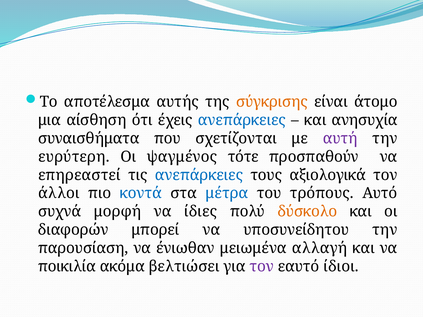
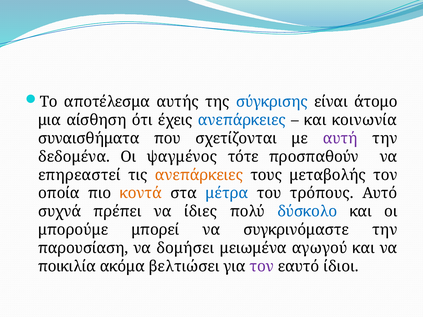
σύγκρισης colour: orange -> blue (272, 102)
ανησυχία: ανησυχία -> κοινωνία (364, 120)
ευρύτερη: ευρύτερη -> δεδομένα (74, 157)
ανεπάρκειες colour: blue -> orange (199, 175)
αξιολογικά: αξιολογικά -> μεταβολής (328, 175)
άλλοι: άλλοι -> οποία (59, 193)
κοντά colour: blue -> orange (141, 193)
μορφή: μορφή -> πρέπει (118, 212)
δύσκολο colour: orange -> blue (307, 212)
διαφορών: διαφορών -> μπορούμε (73, 230)
υποσυνείδητου: υποσυνείδητου -> συγκρινόμαστε (296, 230)
ένιωθαν: ένιωθαν -> δομήσει (185, 248)
αλλαγή: αλλαγή -> αγωγού (320, 248)
